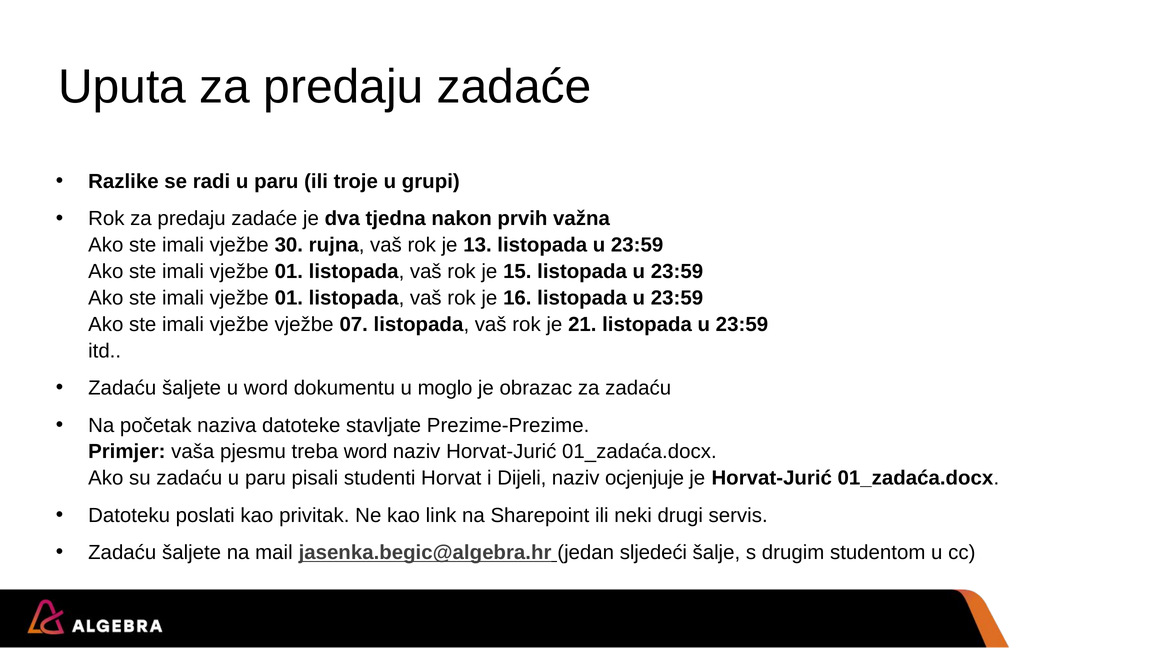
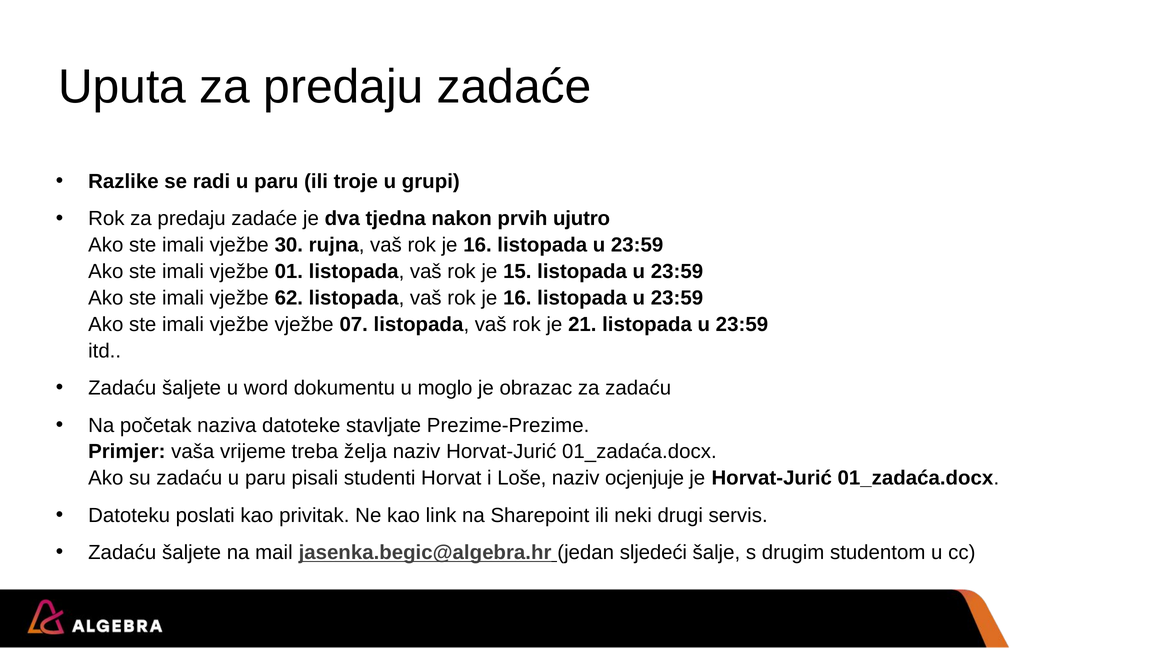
važna: važna -> ujutro (582, 219)
13: 13 -> 16 (478, 245)
01: 01 -> 62 (289, 298)
pjesmu: pjesmu -> vrijeme (253, 452)
treba word: word -> želja (365, 452)
Dijeli: Dijeli -> Loše (522, 479)
